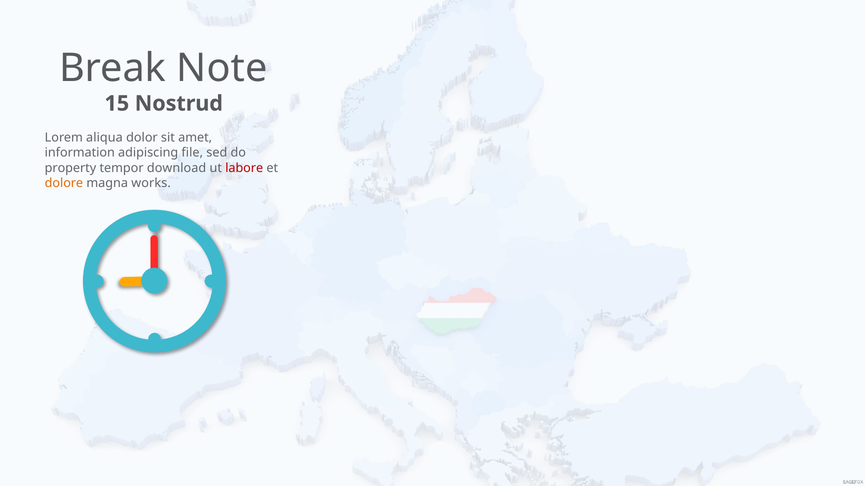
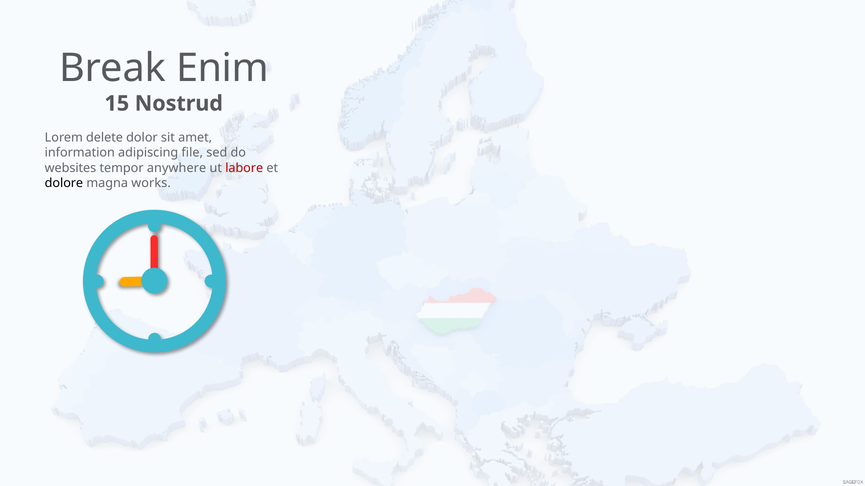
Note: Note -> Enim (222, 68)
aliqua: aliqua -> delete (105, 138)
property: property -> websites (70, 168)
download: download -> anywhere (177, 168)
dolore colour: orange -> black (64, 183)
